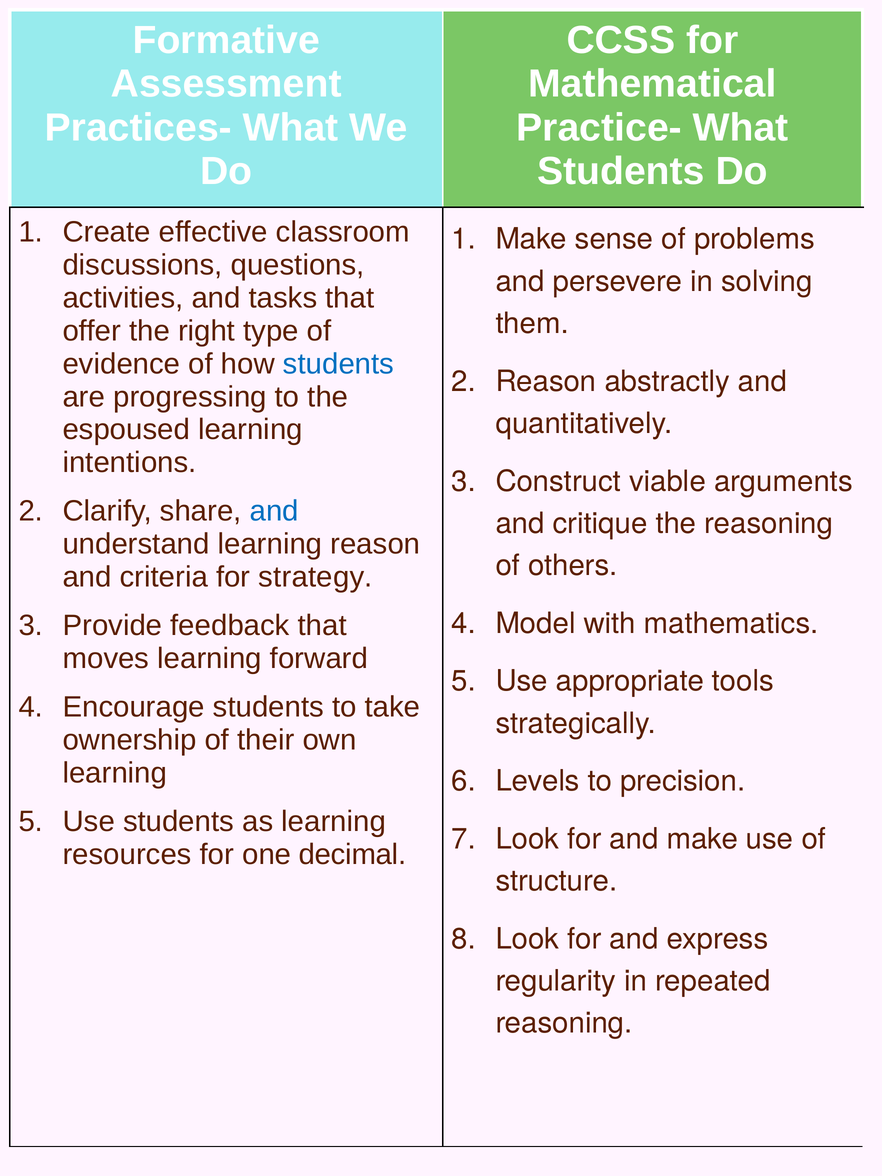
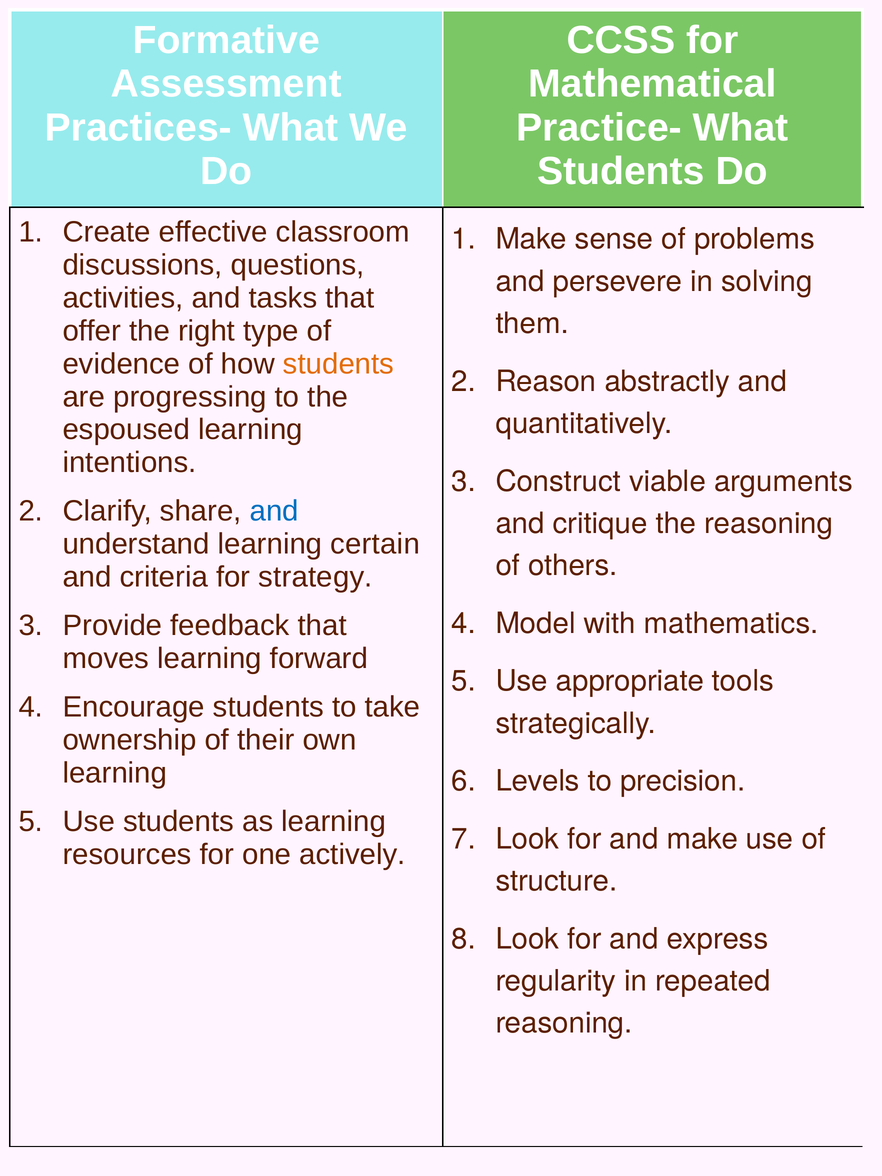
students colour: blue -> orange (339, 364)
learning reason: reason -> certain (375, 544)
decimal: decimal -> actively (352, 855)
